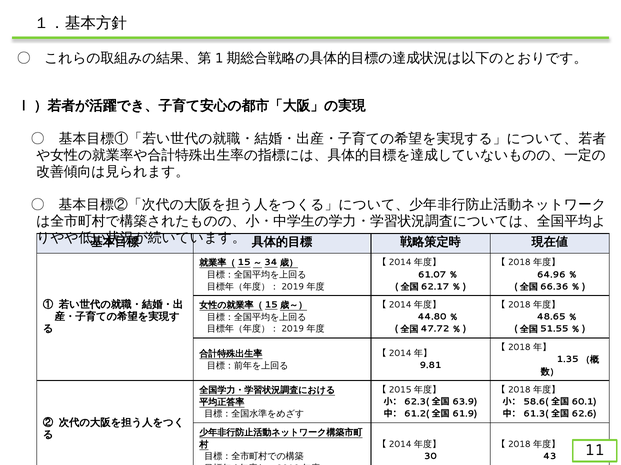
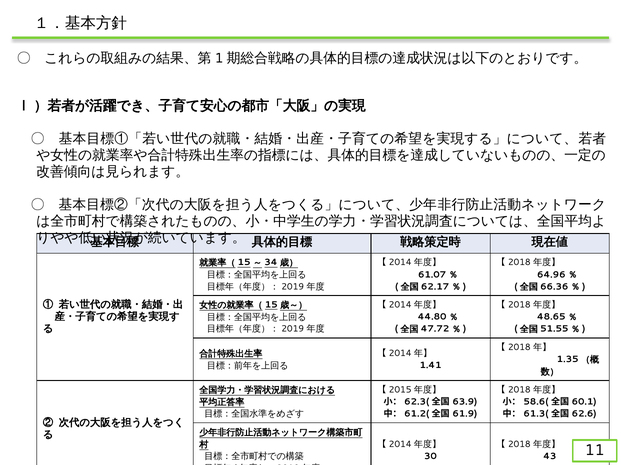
9.81: 9.81 -> 1.41 (431, 366)
